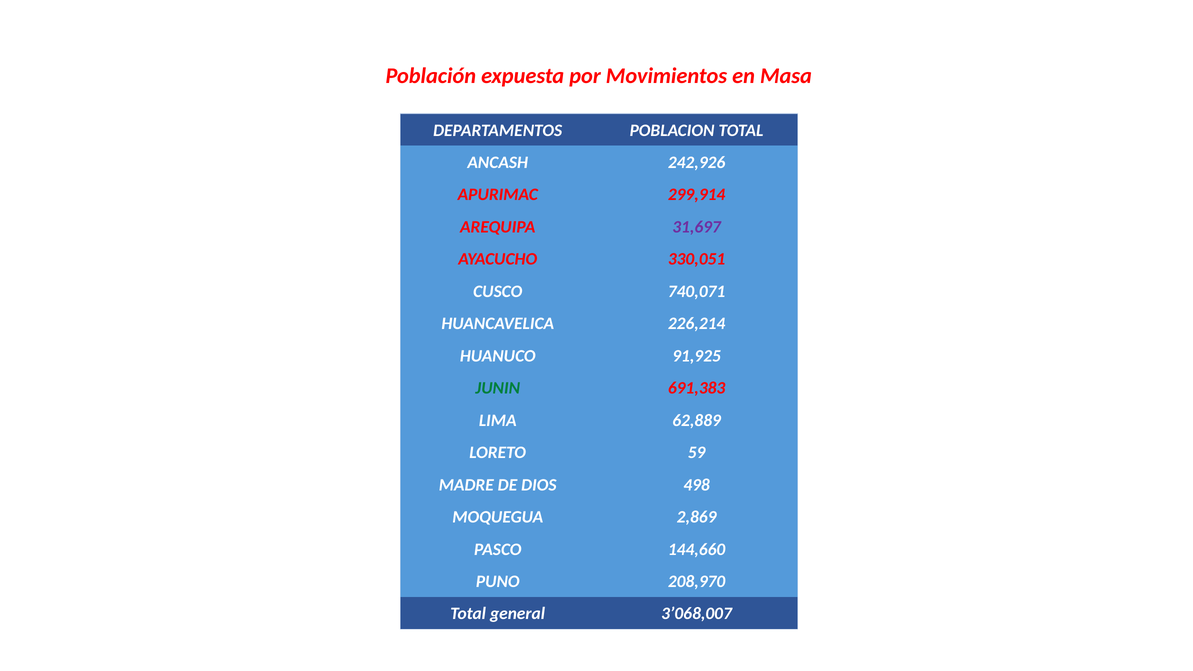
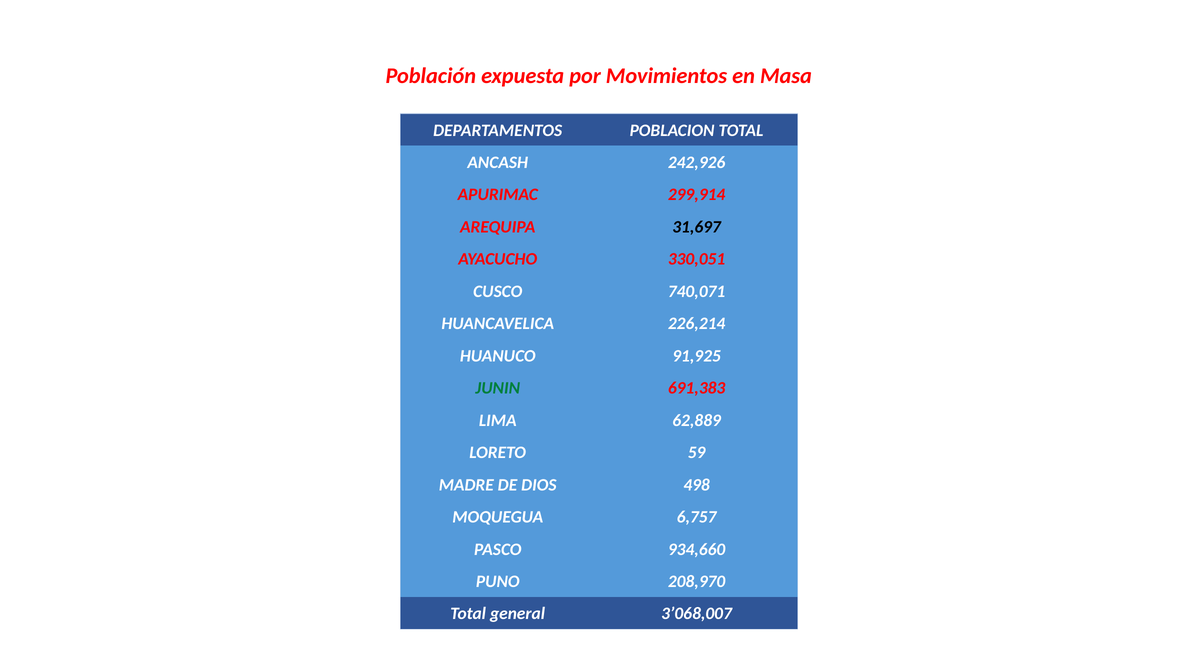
31,697 colour: purple -> black (697, 227)
2,869: 2,869 -> 6,757 (697, 517)
144,660: 144,660 -> 934,660 (697, 549)
